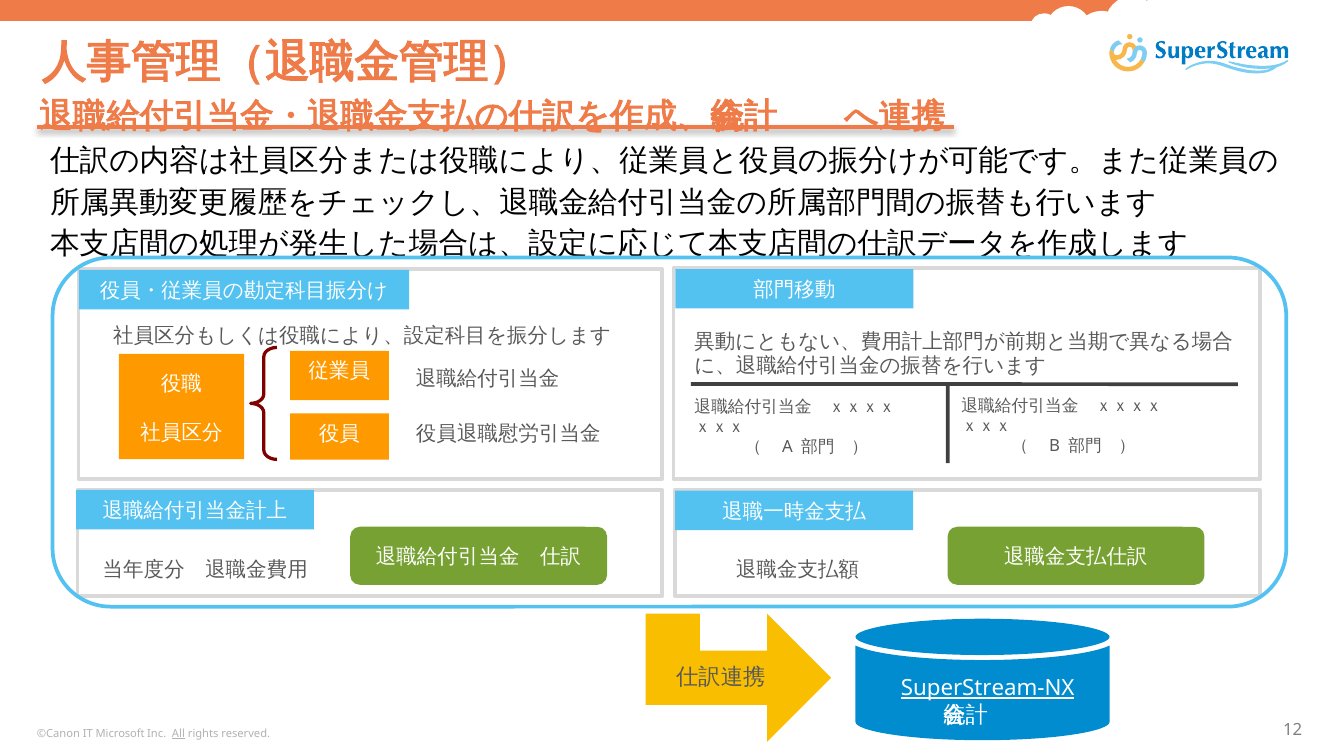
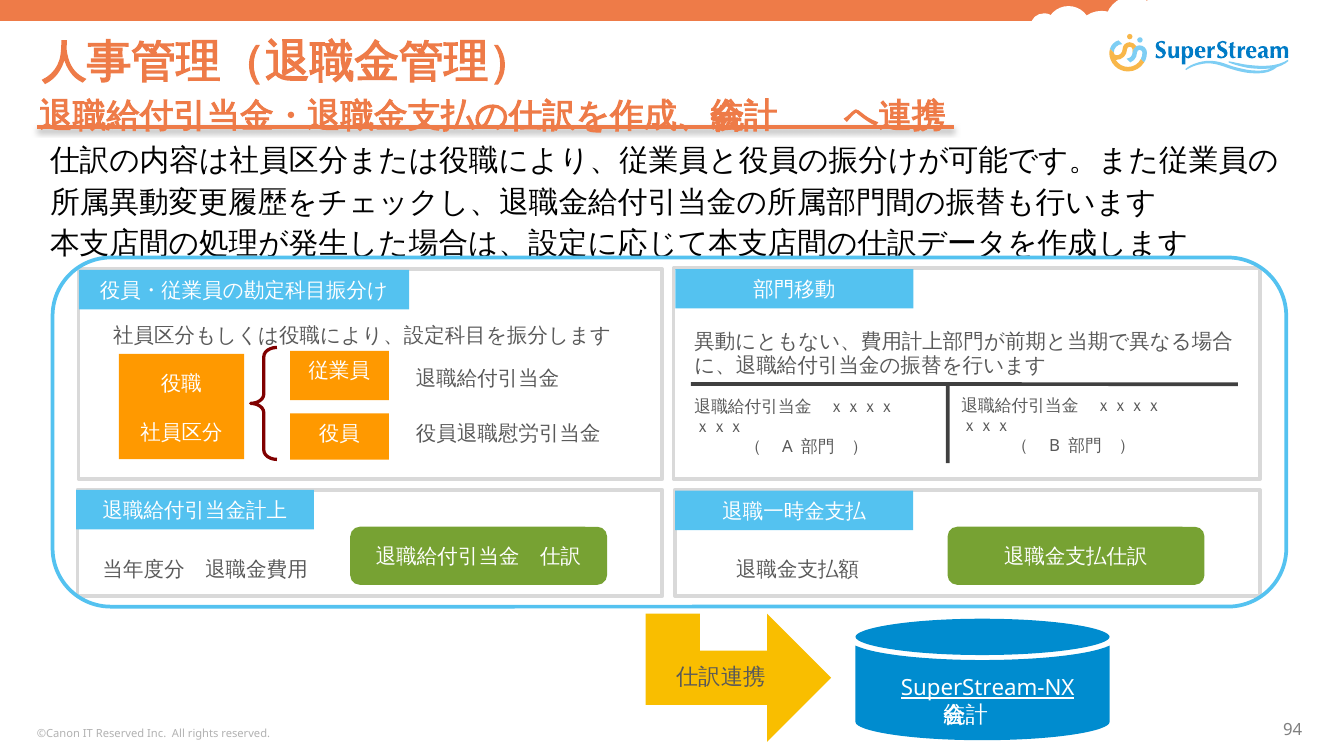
IT Microsoft: Microsoft -> Reserved (120, 734)
All underline: present -> none (178, 734)
12: 12 -> 94 (1293, 730)
